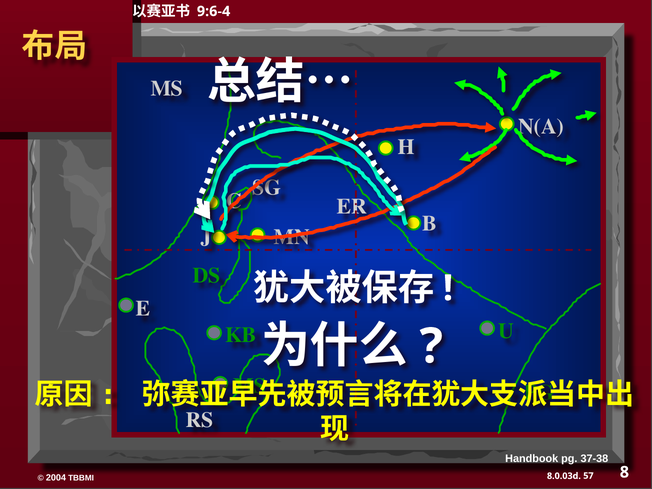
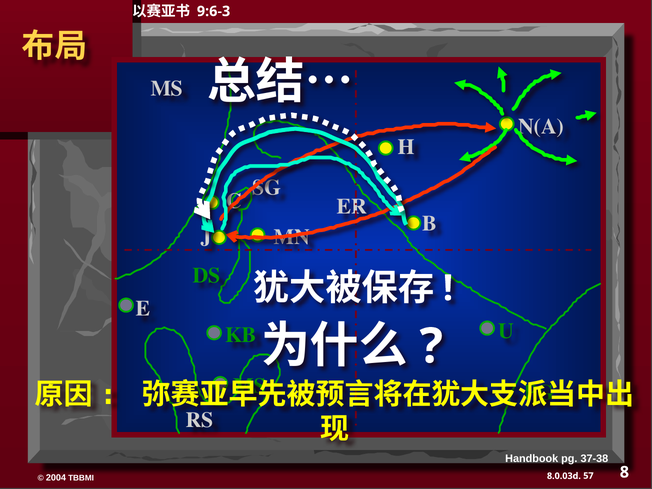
9:6-4: 9:6-4 -> 9:6-3 (214, 11)
